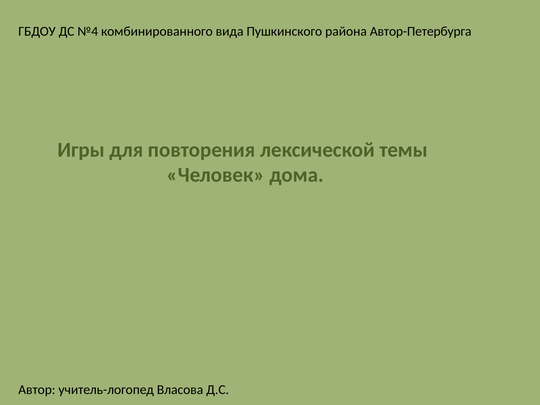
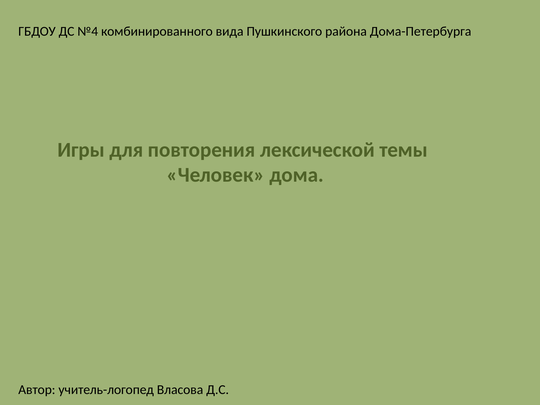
Автор-Петербурга: Автор-Петербурга -> Дома-Петербурга (421, 31)
